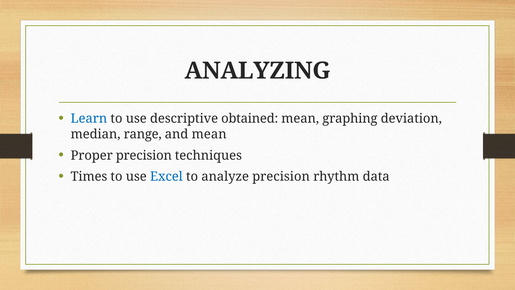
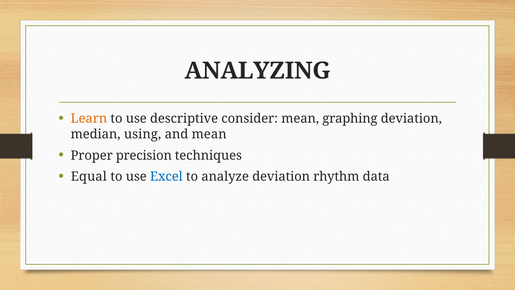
Learn colour: blue -> orange (89, 119)
obtained: obtained -> consider (250, 119)
range: range -> using (143, 134)
Times: Times -> Equal (89, 177)
analyze precision: precision -> deviation (281, 177)
